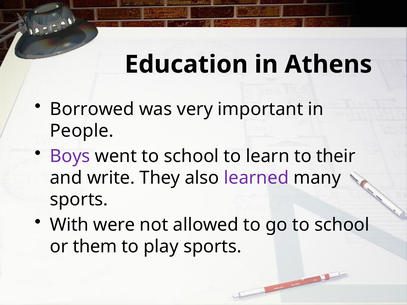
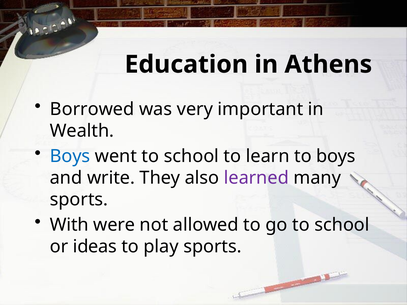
People: People -> Wealth (82, 131)
Boys colour: purple -> blue (70, 156)
to their: their -> boys (336, 156)
them: them -> ideas (95, 247)
